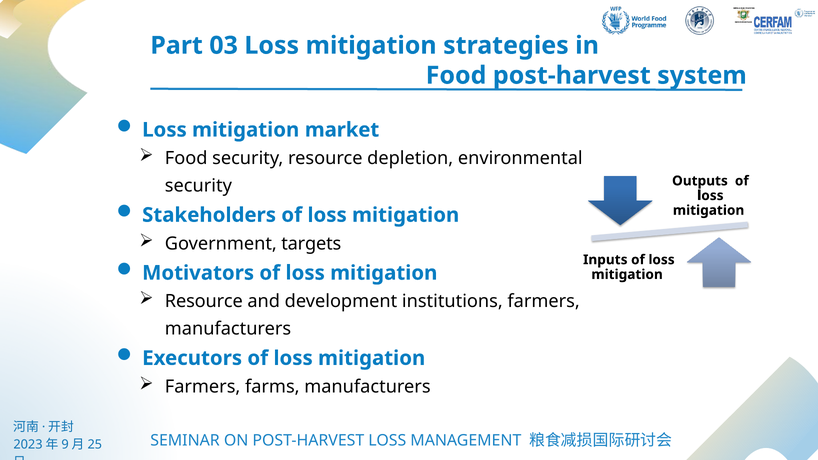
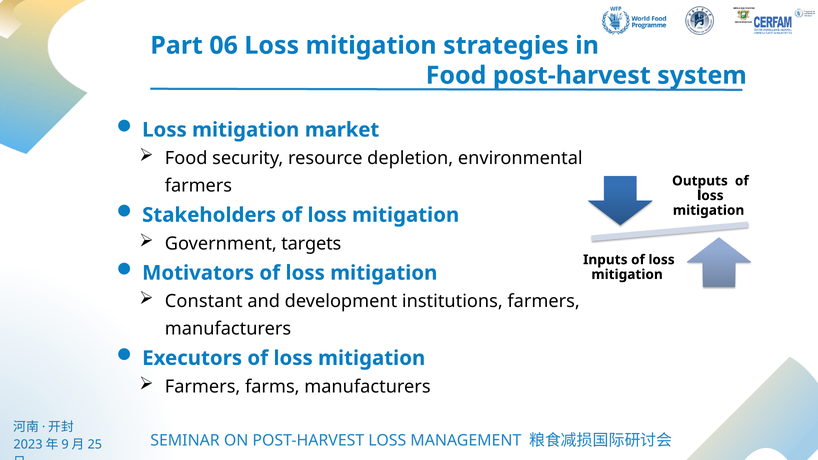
03: 03 -> 06 (224, 46)
security: security -> farmers (198, 186)
Resource: Resource -> Constant (204, 302)
